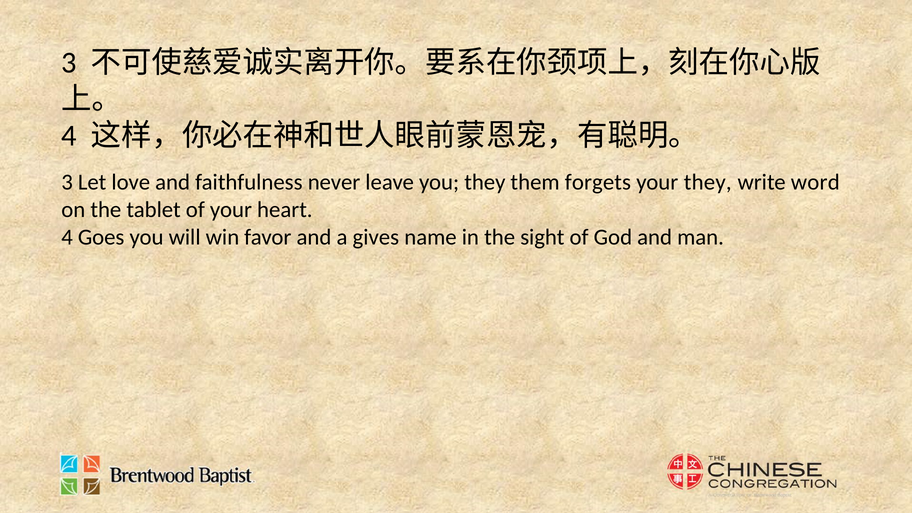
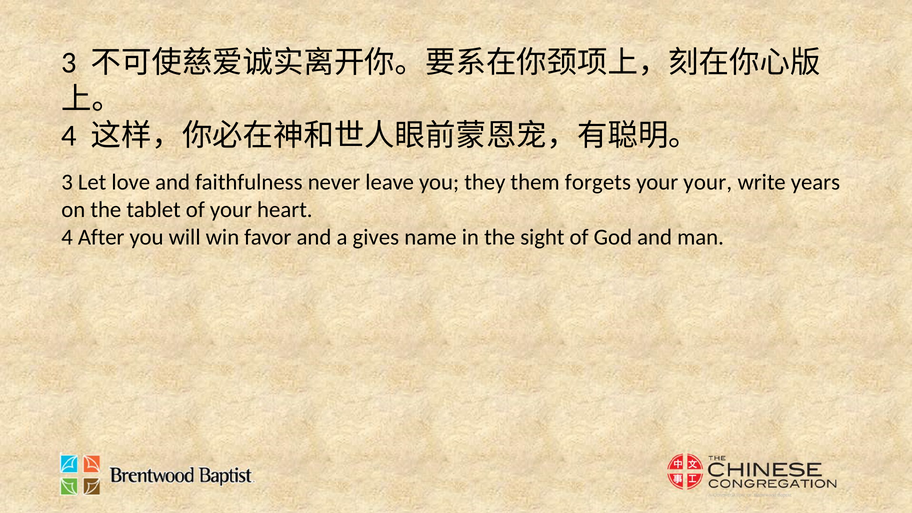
your they: they -> your (708, 182)
word: word -> years (815, 182)
Goes: Goes -> After (101, 237)
